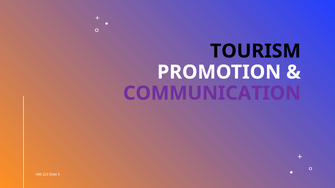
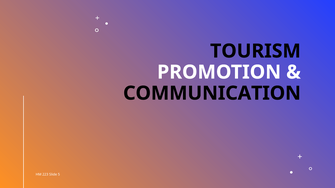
COMMUNICATION colour: purple -> black (212, 93)
